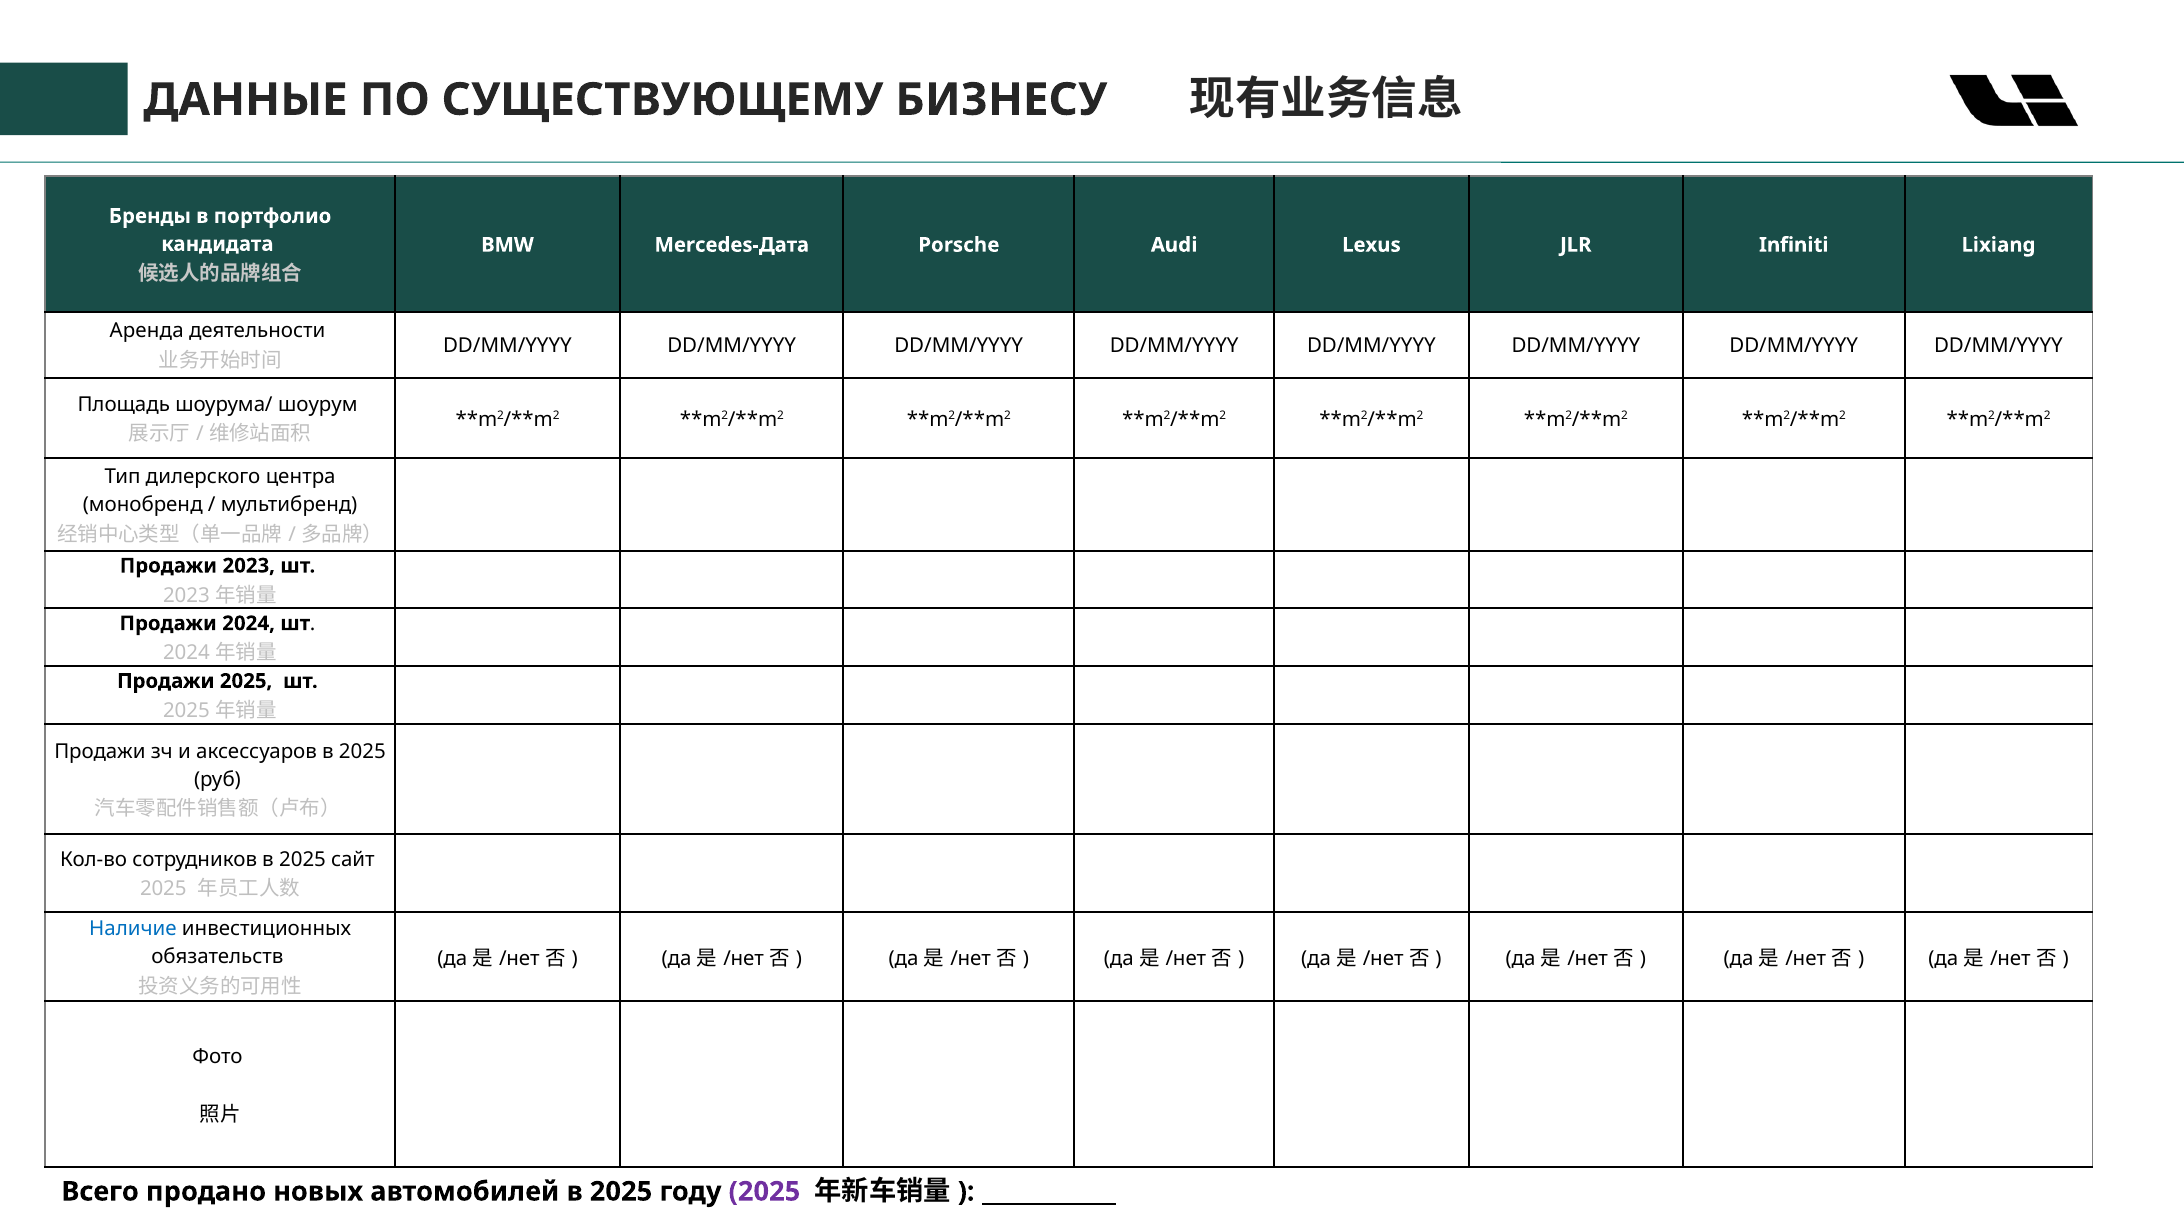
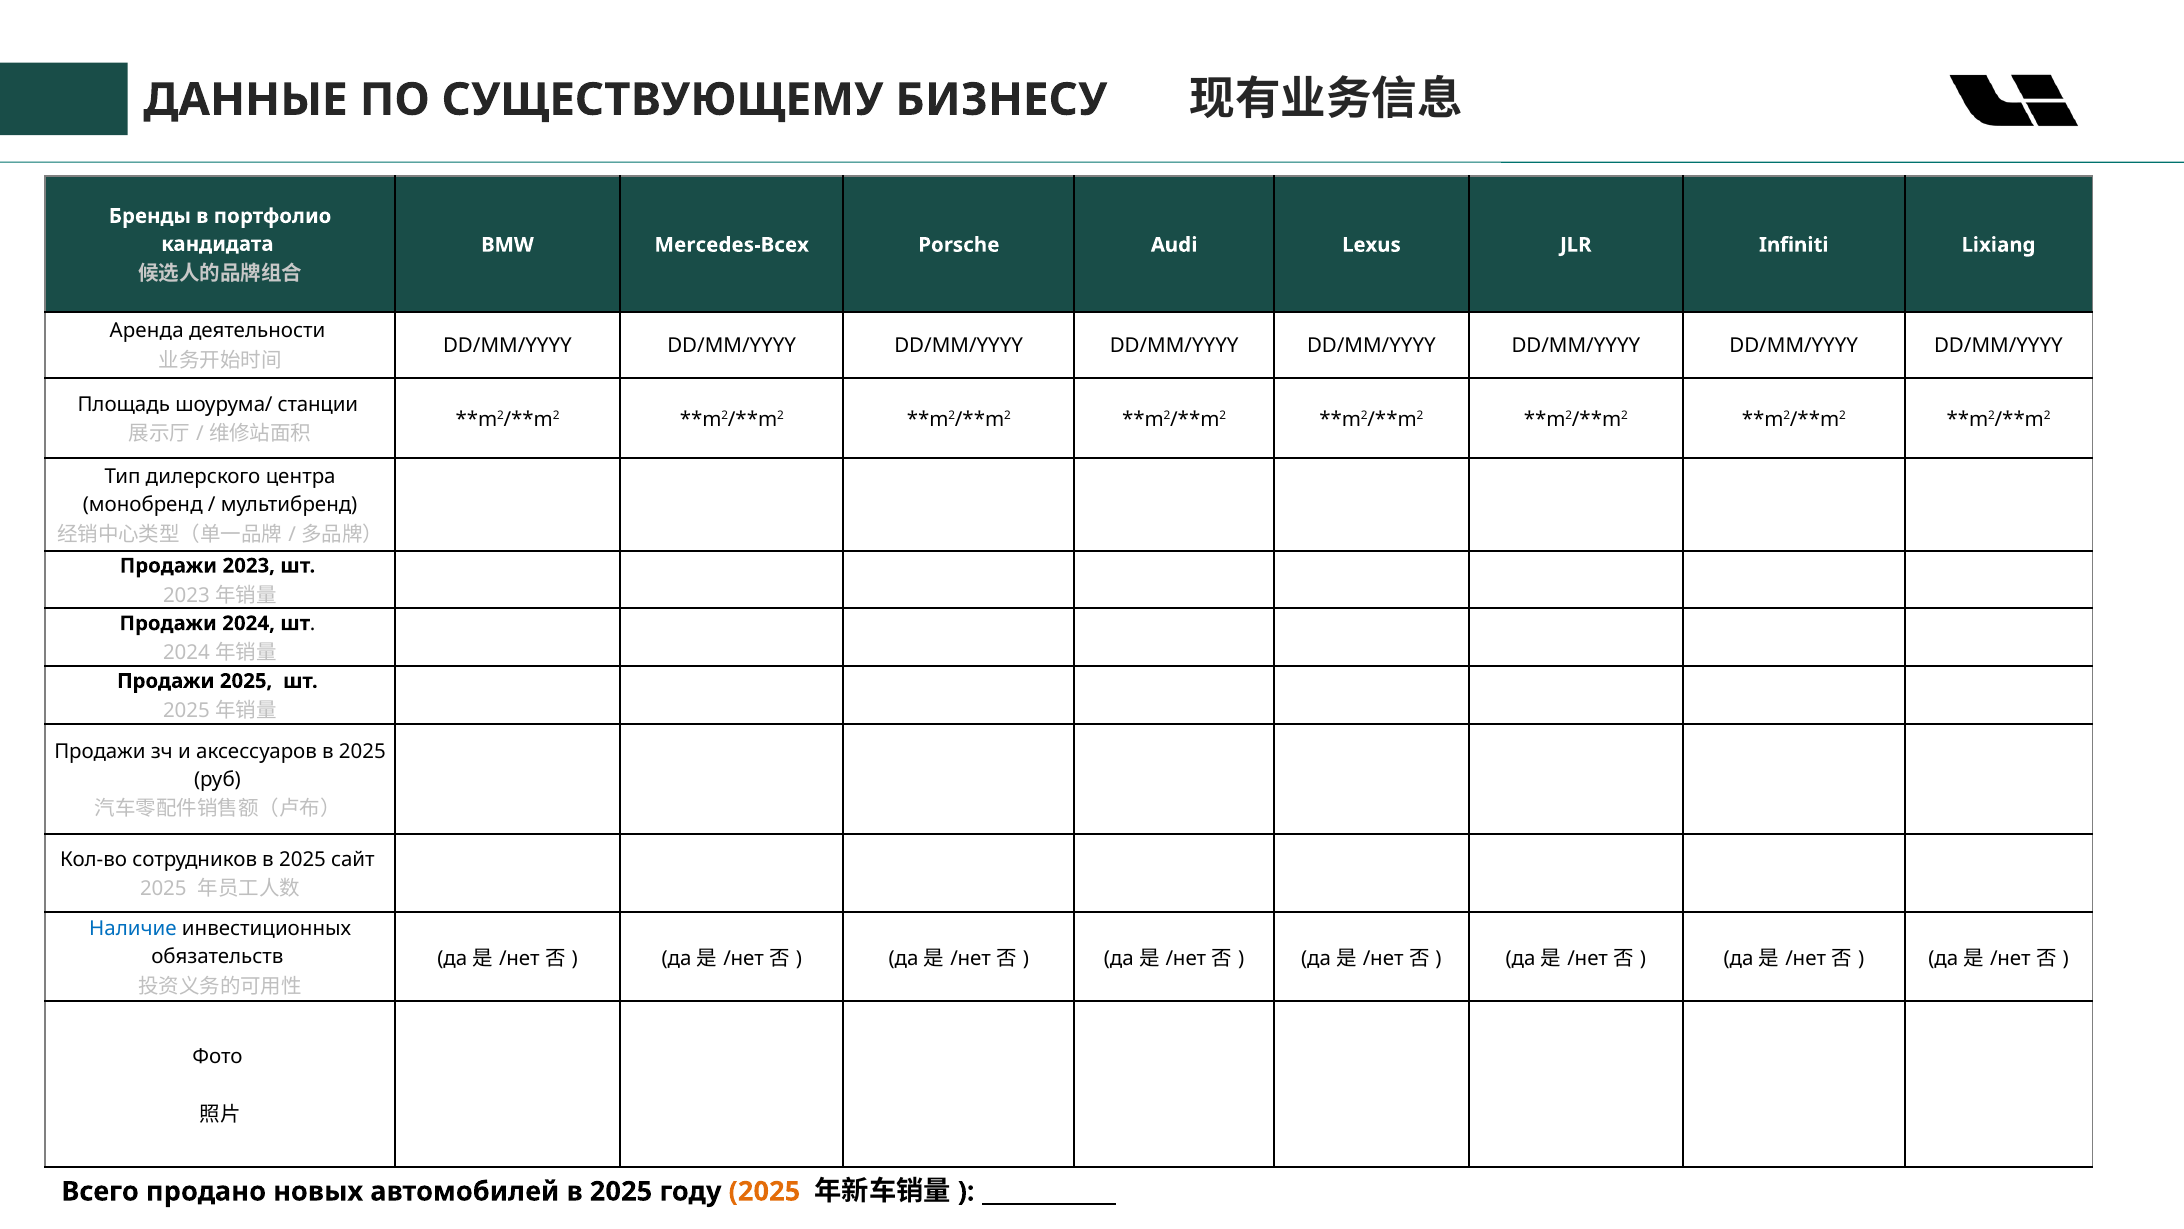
Mercedes-Дата: Mercedes-Дата -> Mercedes-Всех (732, 245)
шоурум: шоурум -> станции (318, 404)
2025 colour: purple -> orange (764, 1191)
